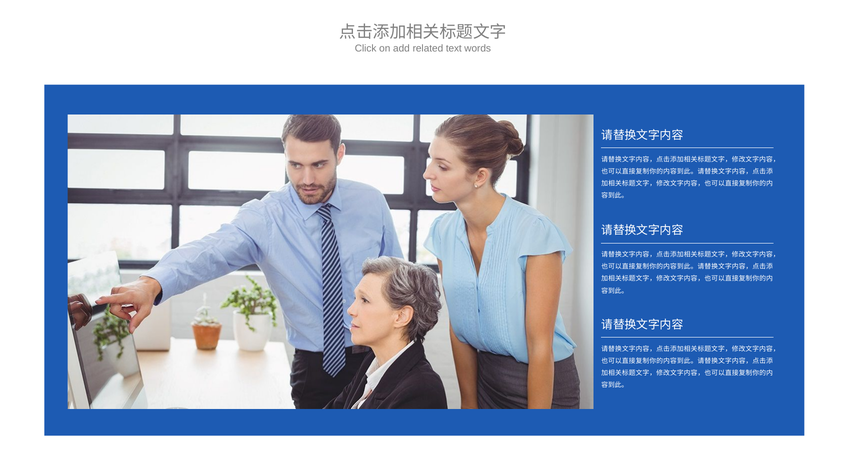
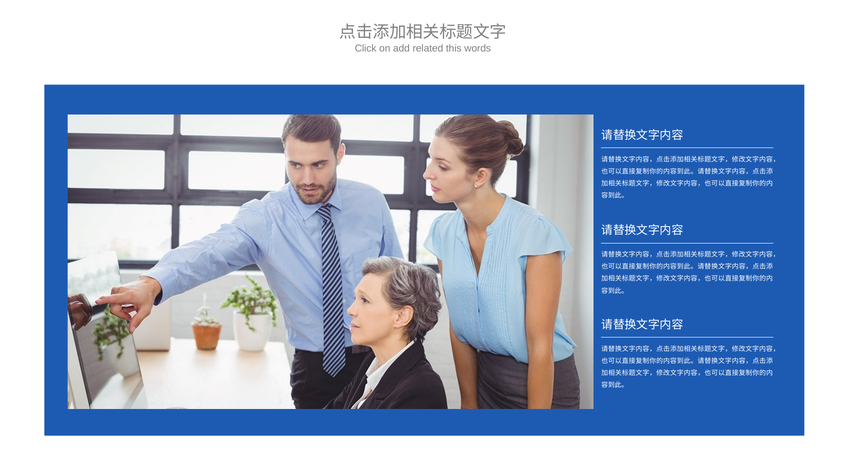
text: text -> this (454, 48)
